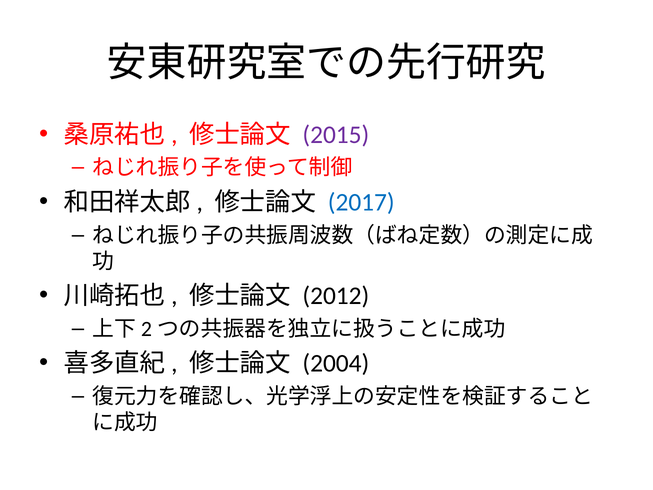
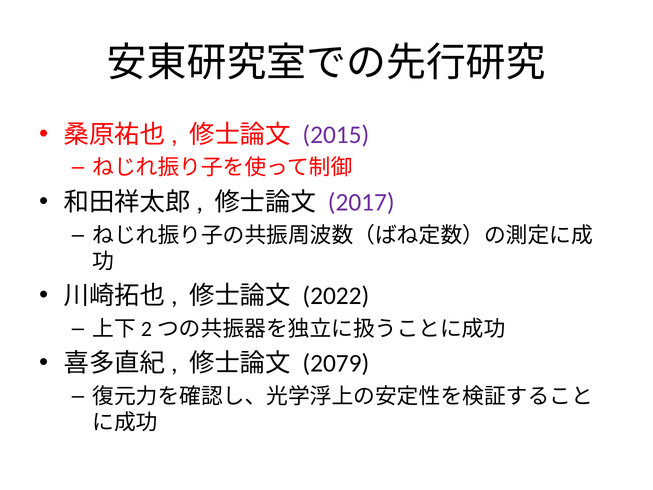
2017 colour: blue -> purple (361, 202)
2012: 2012 -> 2022 (336, 296)
2004: 2004 -> 2079 (336, 363)
